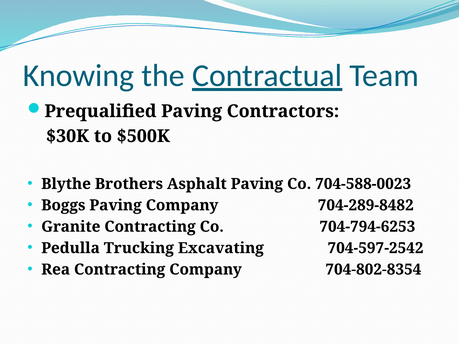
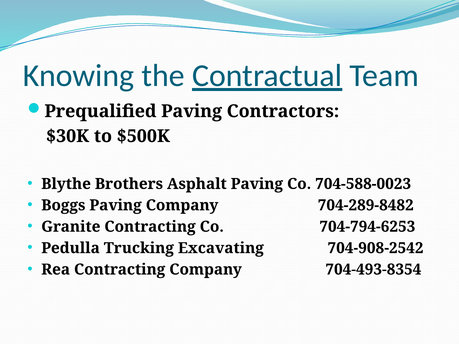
704-597-2542: 704-597-2542 -> 704-908-2542 (376, 248)
704-802-8354: 704-802-8354 -> 704-493-8354 (373, 270)
